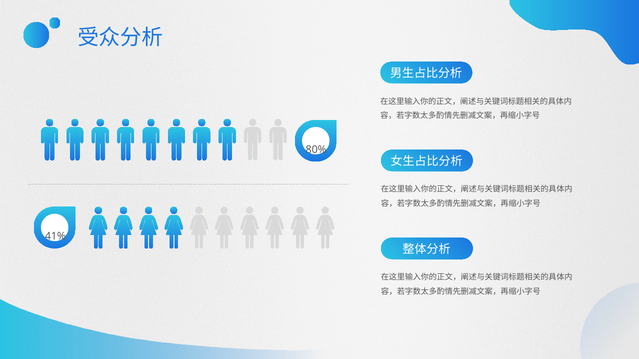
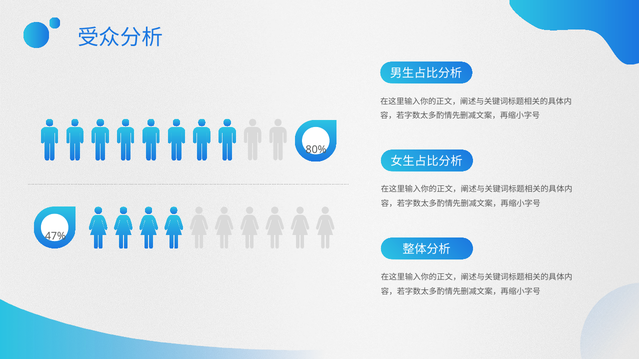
41%: 41% -> 47% (55, 236)
